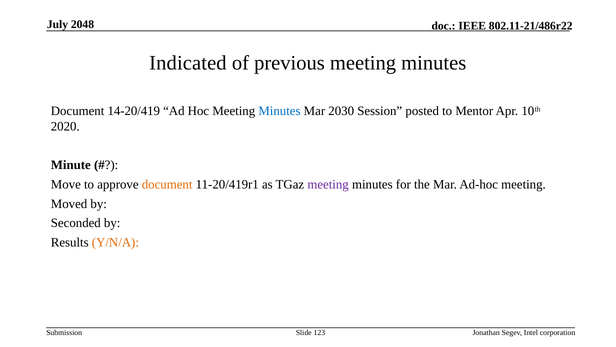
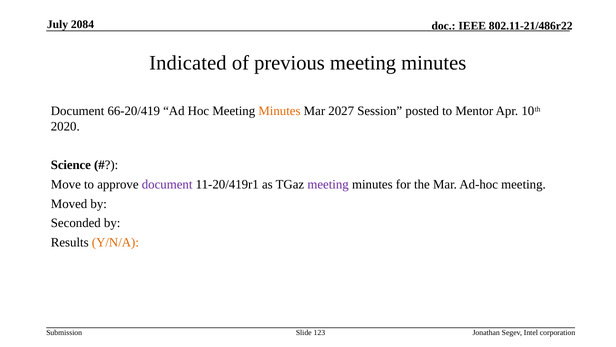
2048: 2048 -> 2084 (82, 24)
14-20/419: 14-20/419 -> 66-20/419 (134, 111)
Minutes colour: blue -> orange (279, 111)
2030: 2030 -> 2027 (341, 111)
Minute: Minute -> Science (71, 165)
document colour: orange -> purple (167, 184)
